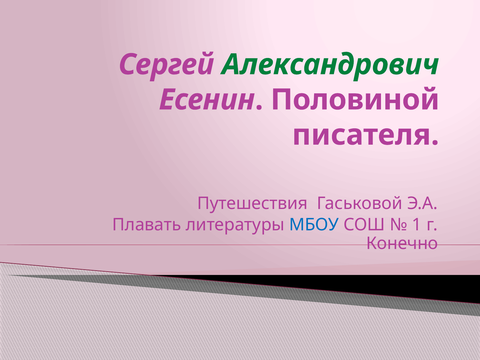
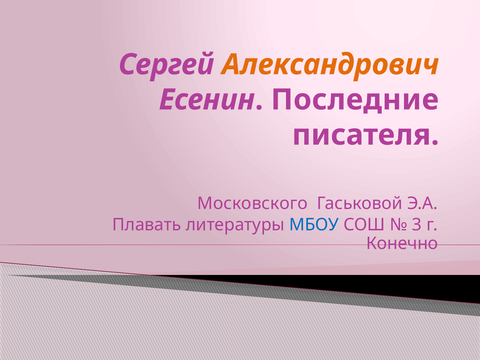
Александрович colour: green -> orange (330, 65)
Половиной: Половиной -> Последние (355, 100)
Путешествия: Путешествия -> Московского (253, 204)
1: 1 -> 3 (417, 225)
